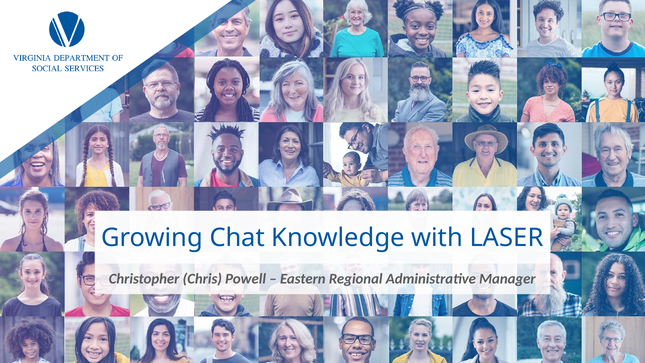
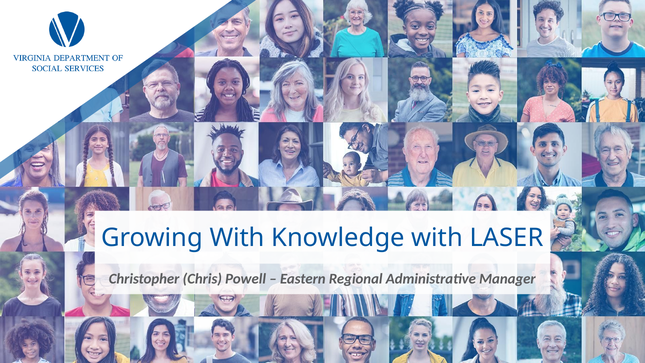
Growing Chat: Chat -> With (237, 238)
